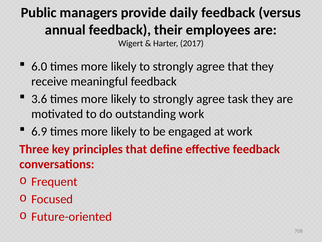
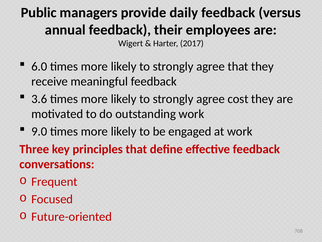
task: task -> cost (238, 99)
6.9: 6.9 -> 9.0 (39, 131)
